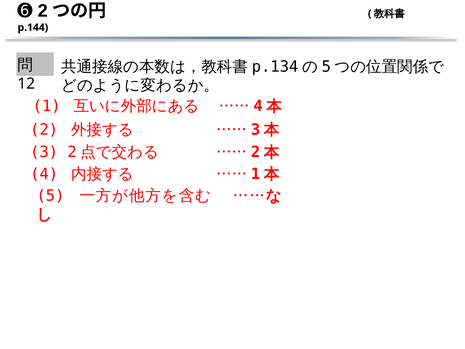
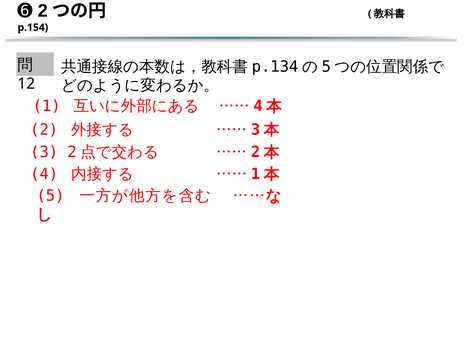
p.144: p.144 -> p.154 (33, 27)
